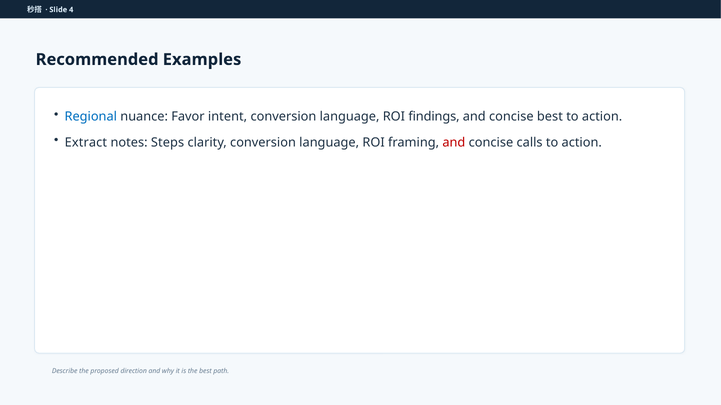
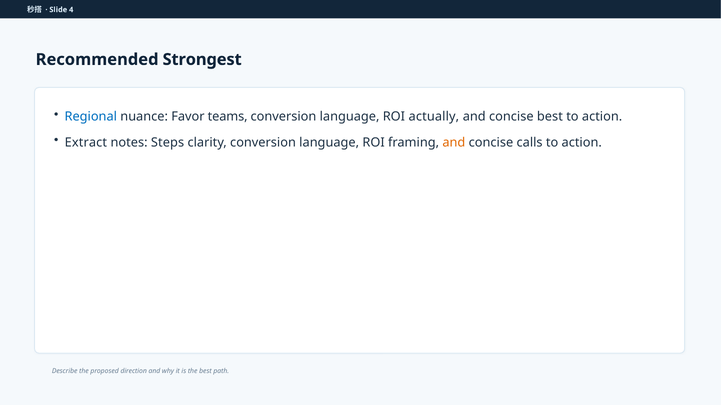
Examples: Examples -> Strongest (202, 60)
intent: intent -> teams (228, 117)
findings: findings -> actually (434, 117)
and colour: red -> orange (454, 143)
